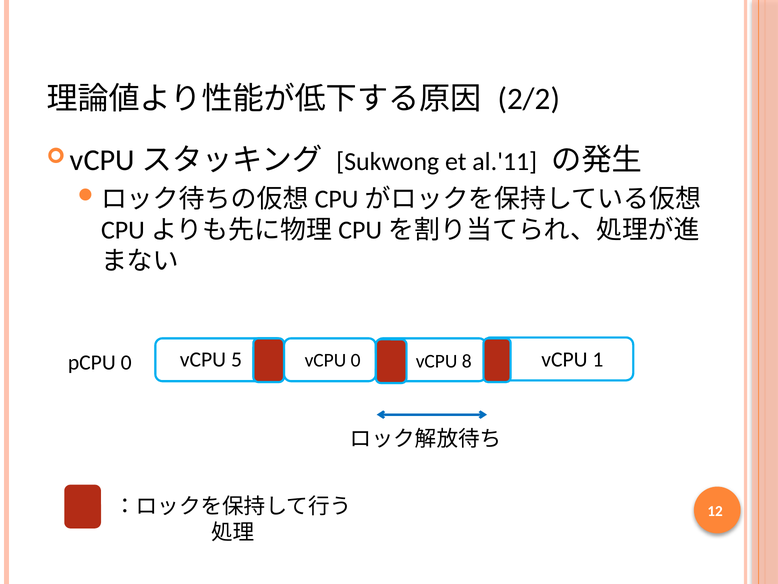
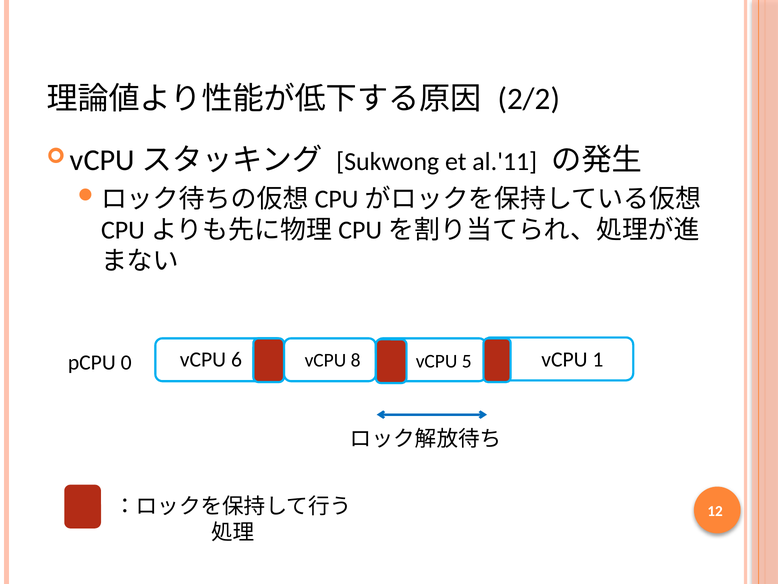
5: 5 -> 6 (236, 359)
vCPU 0: 0 -> 8 (356, 360)
8: 8 -> 5 (467, 361)
